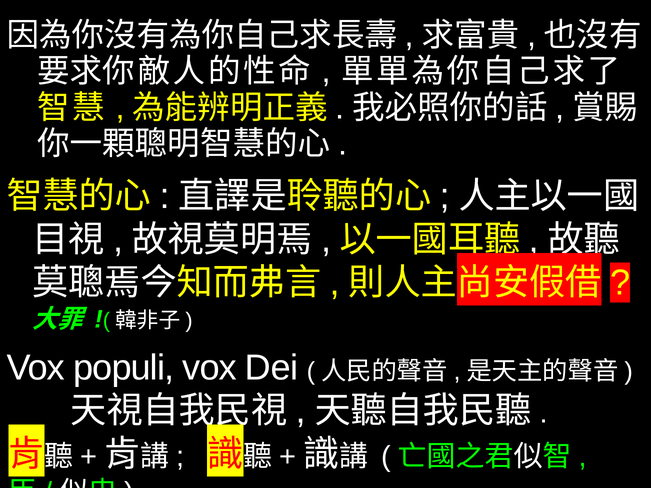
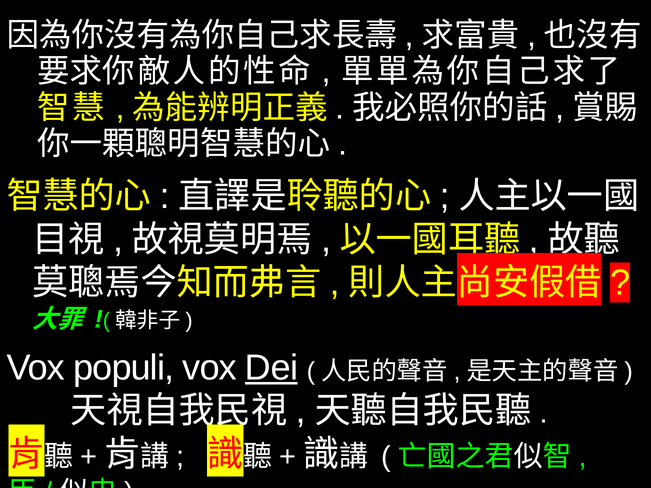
Dei underline: none -> present (272, 368)
